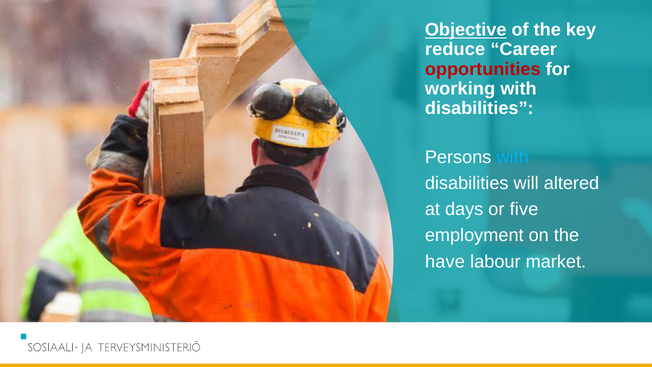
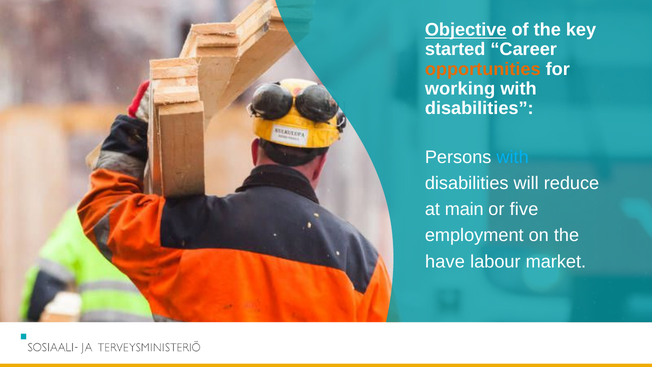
reduce: reduce -> started (455, 49)
opportunities colour: red -> orange (483, 69)
altered: altered -> reduce (571, 183)
days: days -> main (464, 209)
